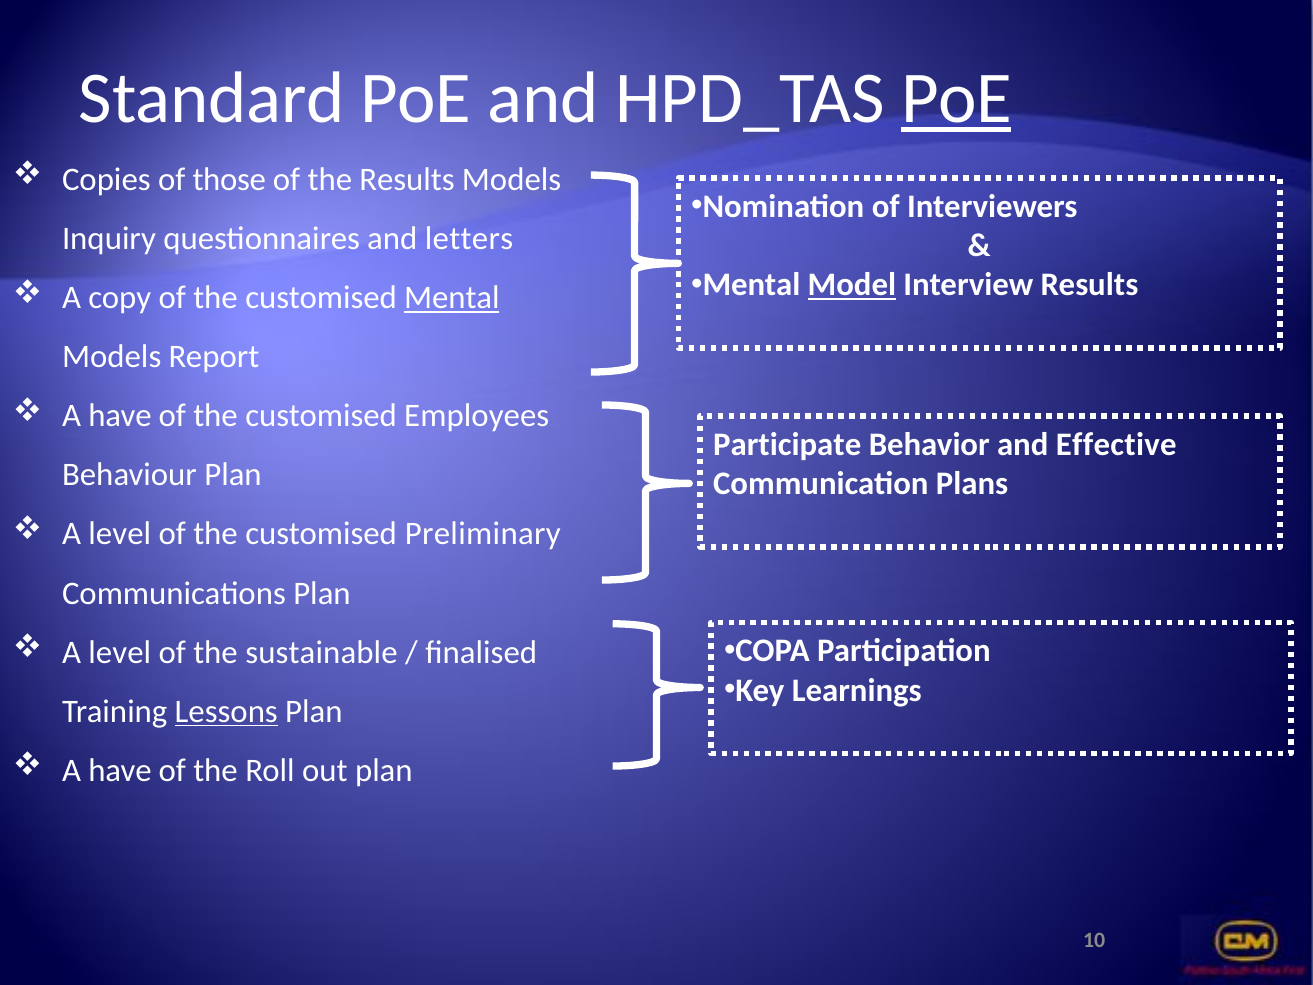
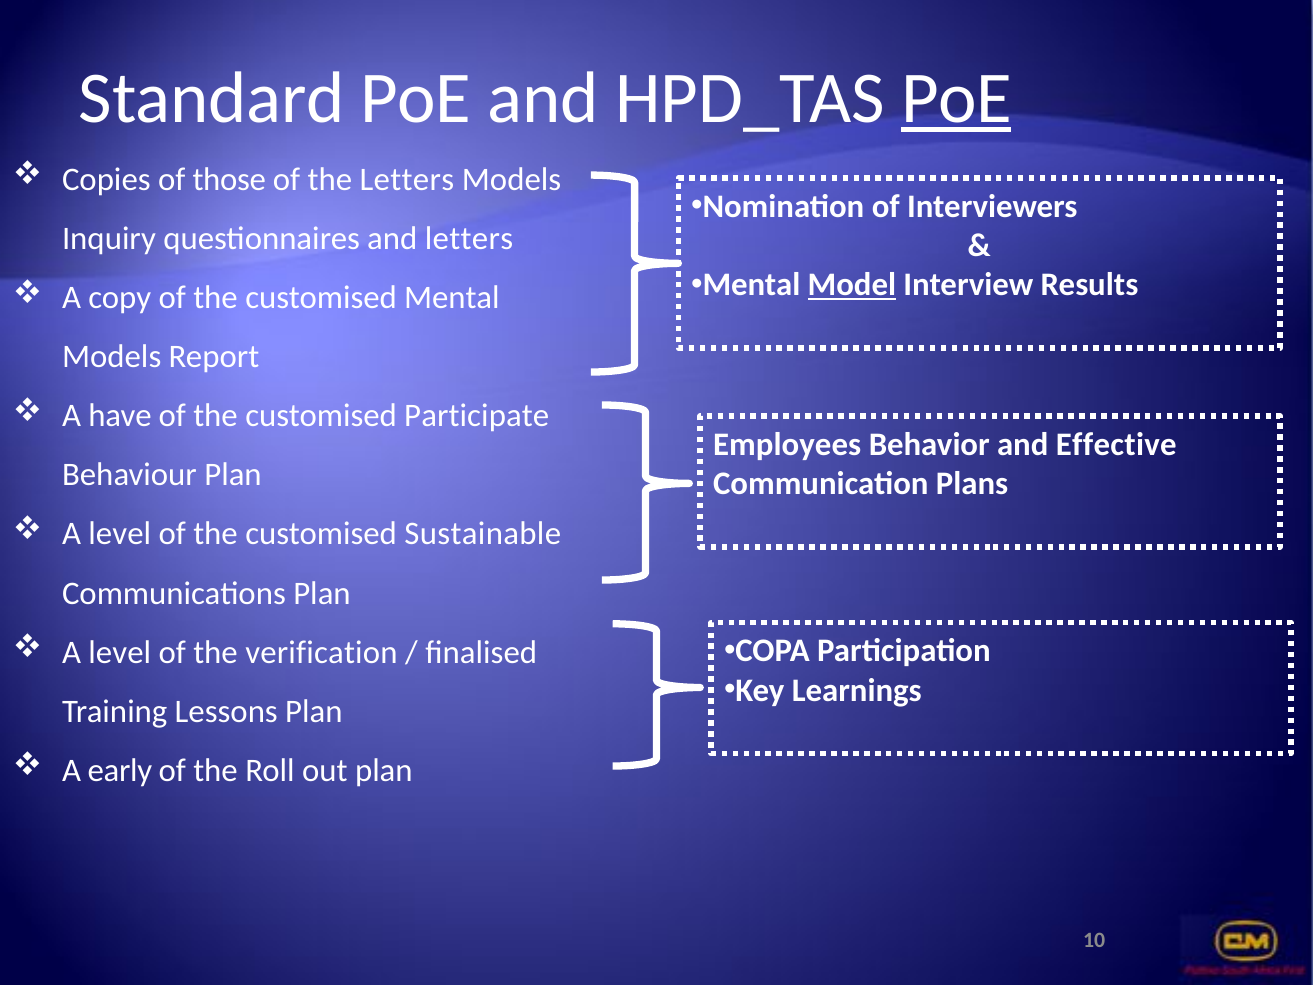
the Results: Results -> Letters (407, 179)
Mental underline: present -> none (452, 298)
Employees: Employees -> Participate (477, 416)
Participate: Participate -> Employees (787, 444)
Preliminary: Preliminary -> Sustainable (483, 534)
sustainable: sustainable -> verification (321, 652)
Lessons underline: present -> none (226, 711)
have: have -> early (120, 770)
